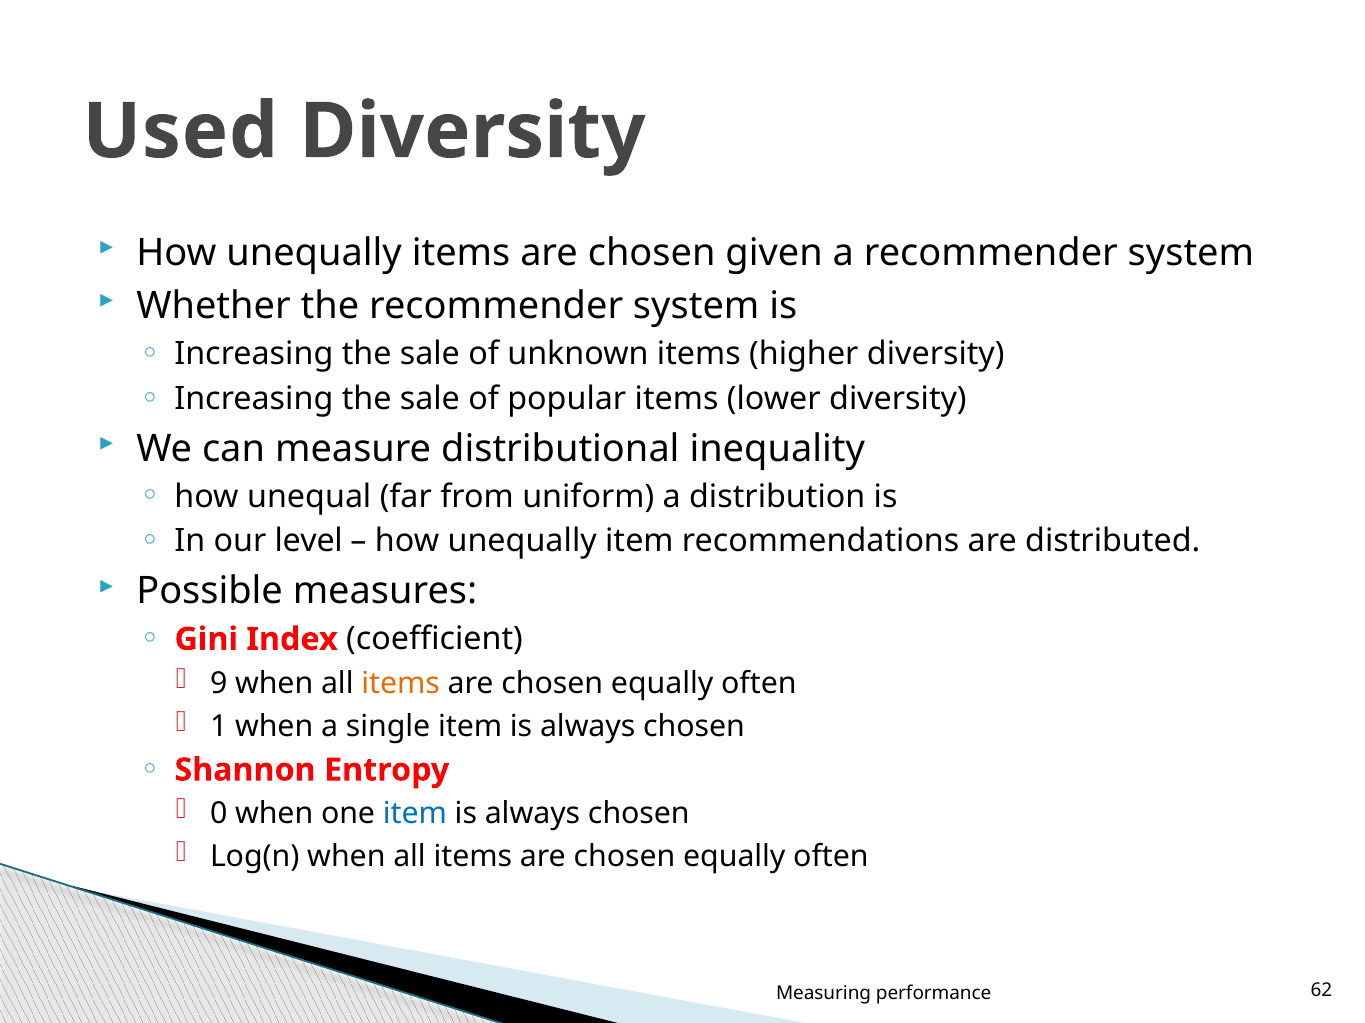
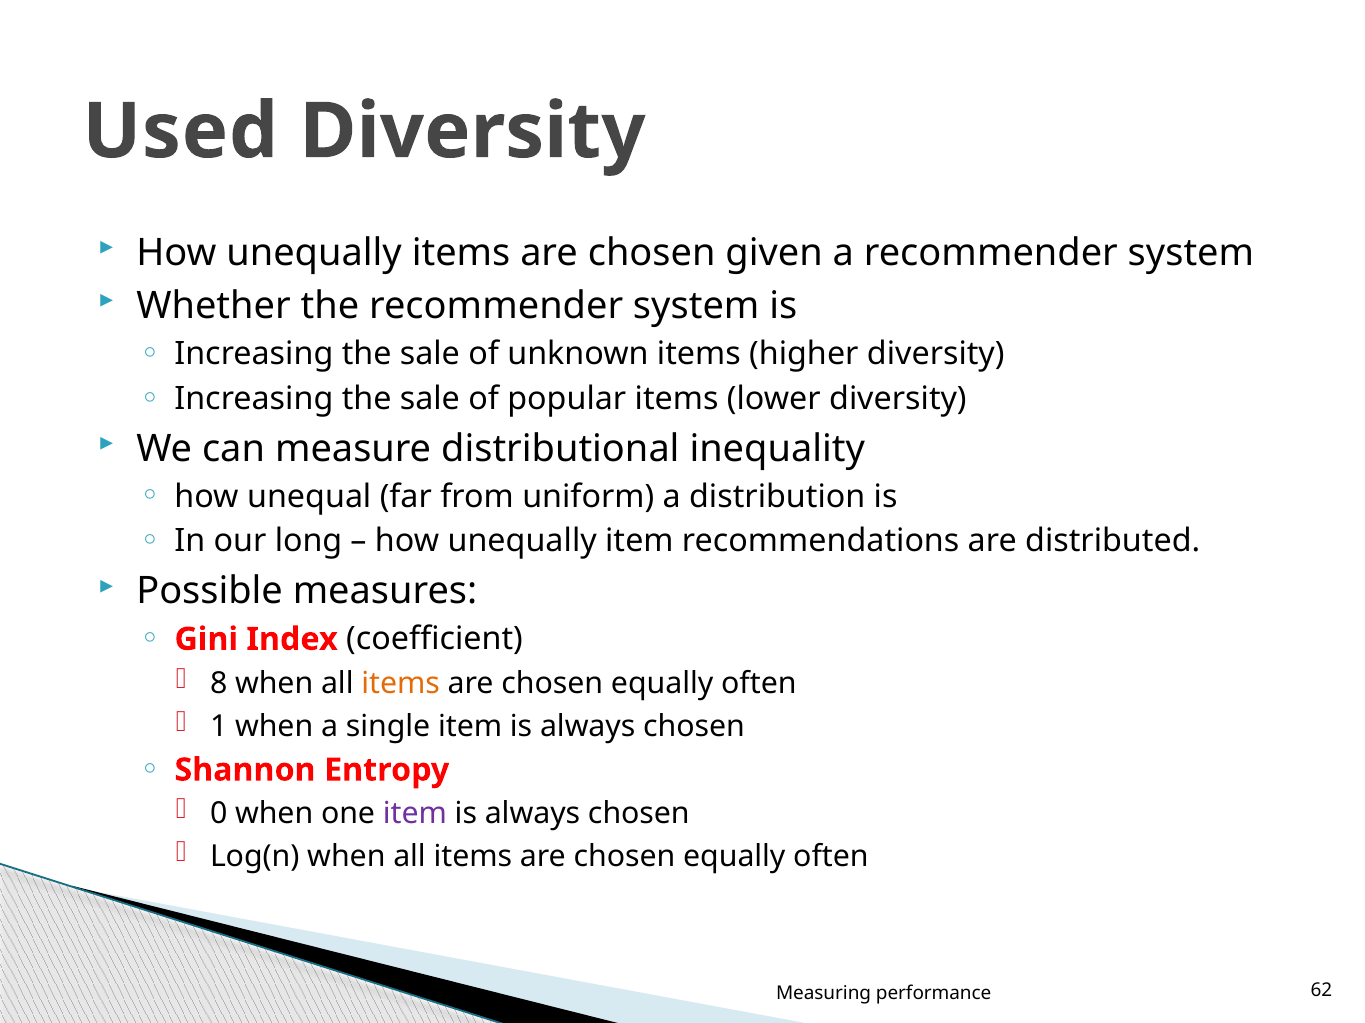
level: level -> long (309, 542)
9: 9 -> 8 (219, 684)
item colour: blue -> purple (415, 814)
